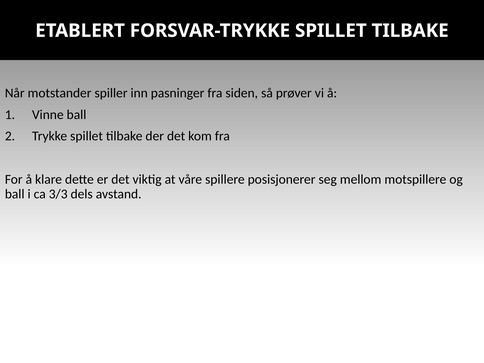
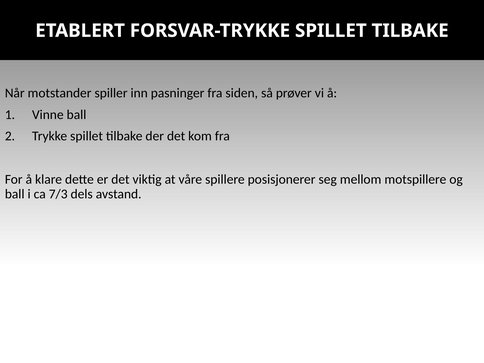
3/3: 3/3 -> 7/3 (58, 194)
